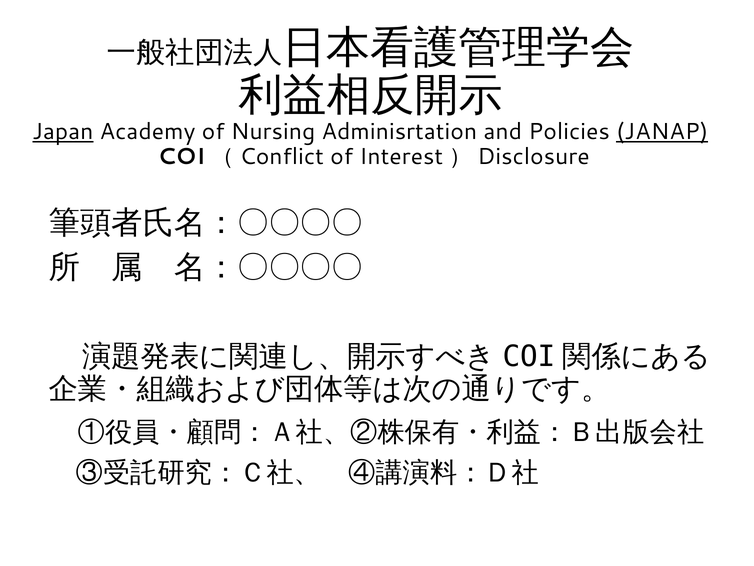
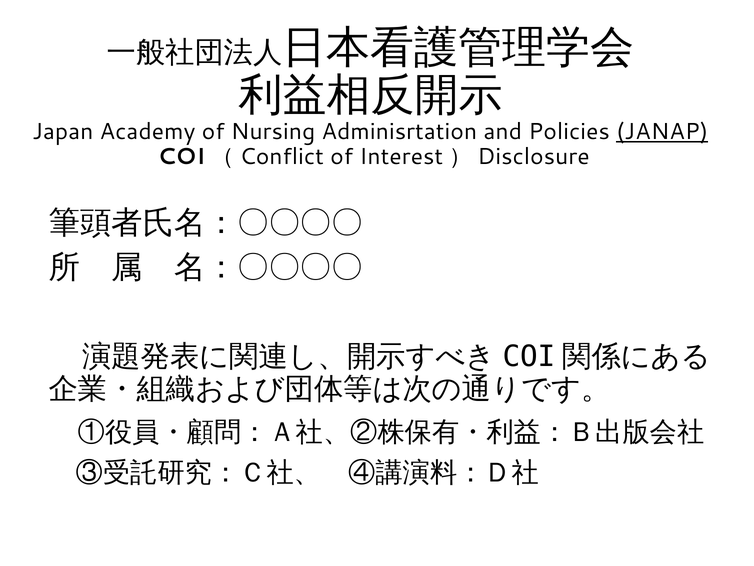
Japan underline: present -> none (63, 132)
